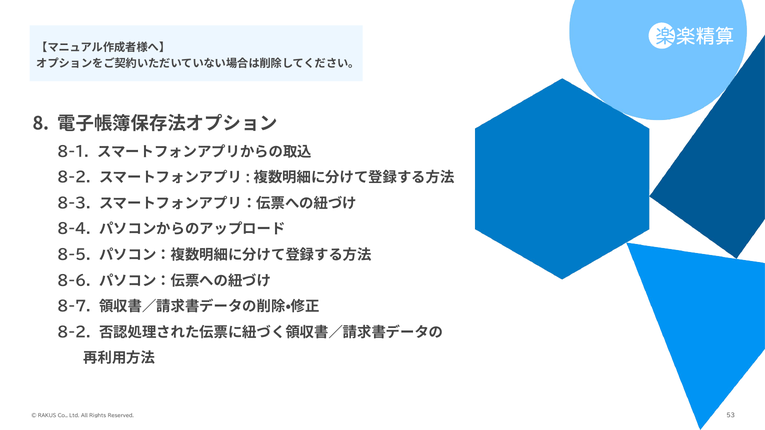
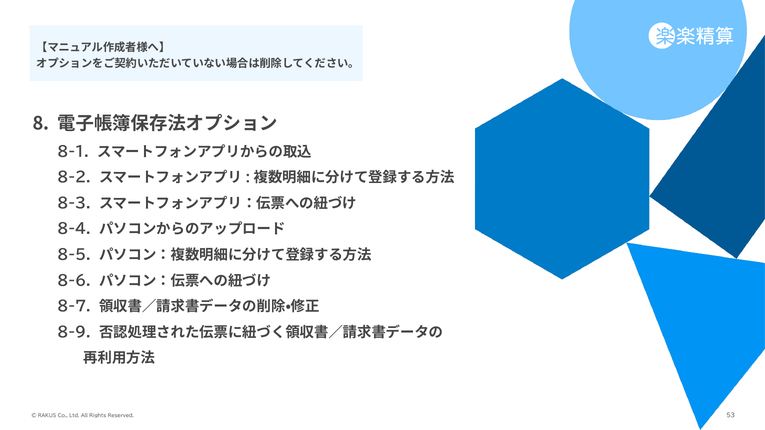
8-2: 8-2 -> 8-9 (74, 333)
